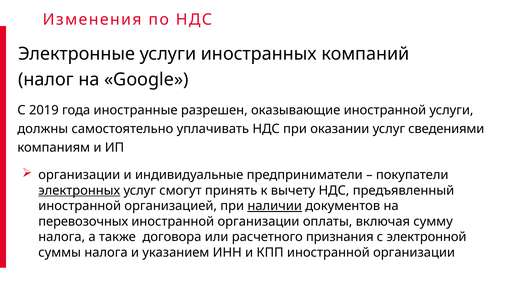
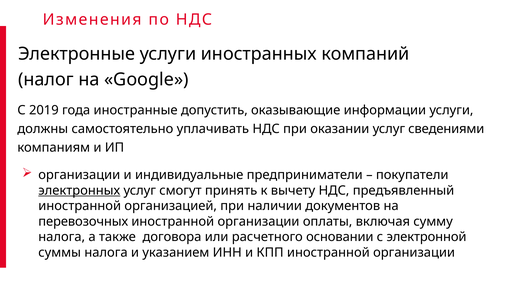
разрешен: разрешен -> допустить (214, 110)
оказывающие иностранной: иностранной -> информации (385, 110)
наличии underline: present -> none (275, 206)
признания: признания -> основании (340, 237)
